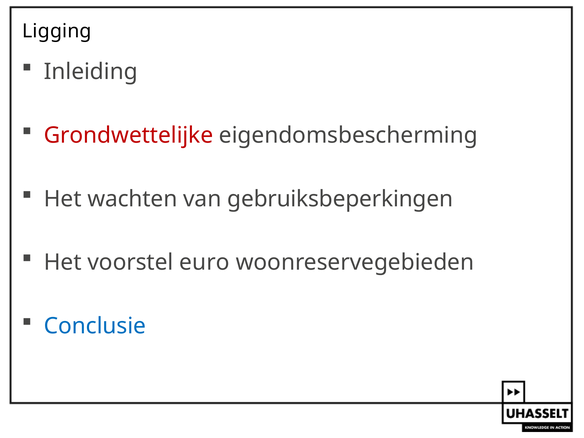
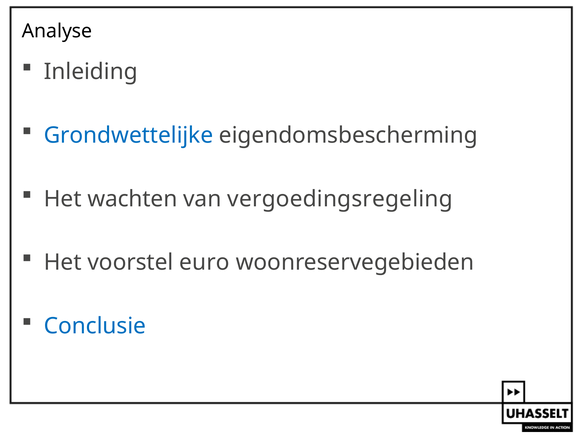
Ligging: Ligging -> Analyse (57, 31)
Grondwettelijke colour: red -> blue (128, 135)
gebruiksbeperkingen: gebruiksbeperkingen -> vergoedingsregeling (340, 199)
